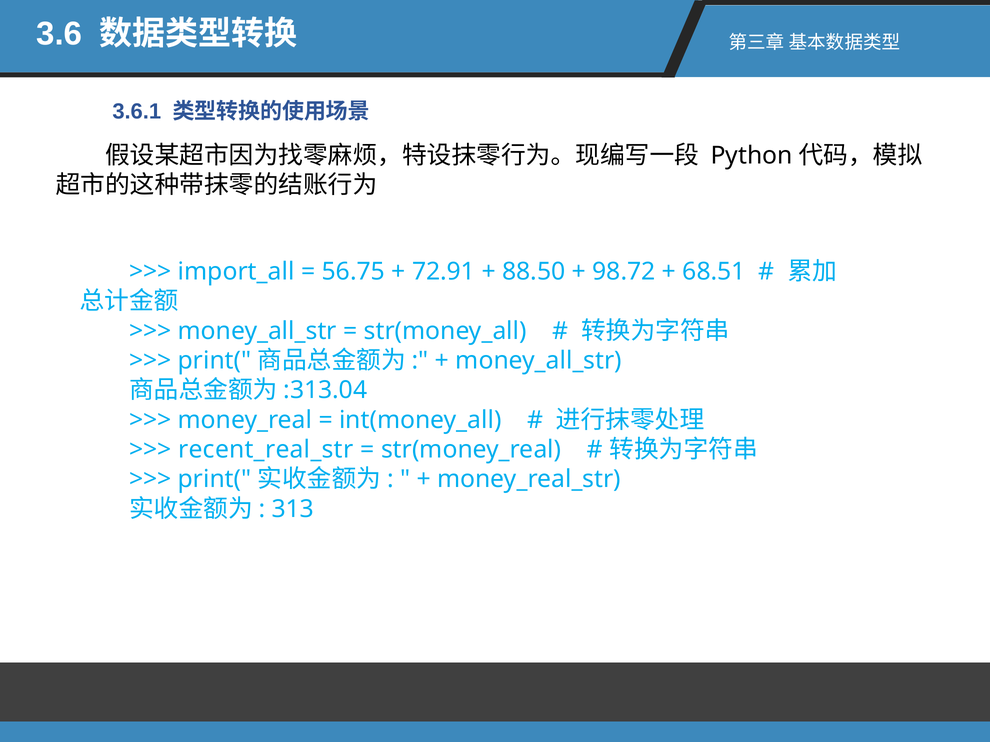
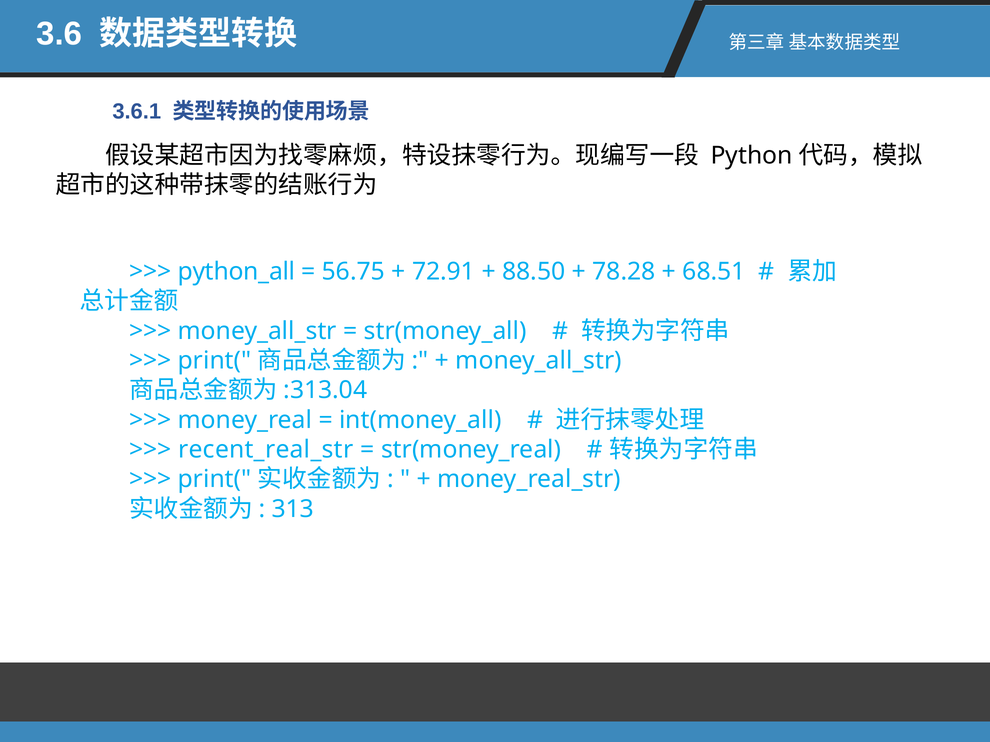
import_all: import_all -> python_all (236, 272)
98.72: 98.72 -> 78.28 (624, 272)
